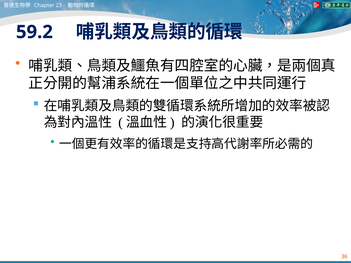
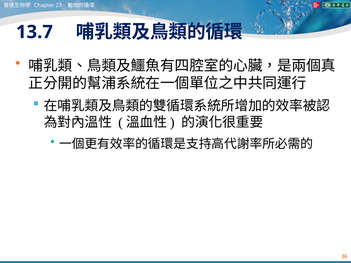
59.2: 59.2 -> 13.7 (34, 32)
